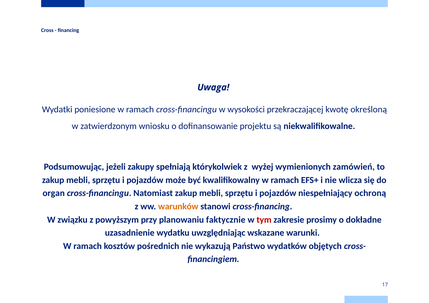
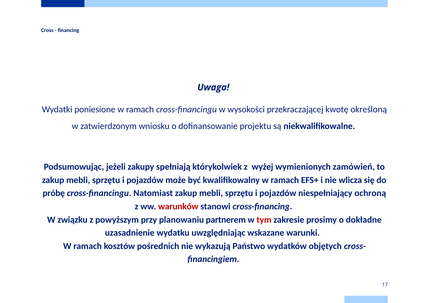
organ: organ -> próbę (54, 193)
warunków colour: orange -> red (178, 207)
faktycznie: faktycznie -> partnerem (226, 220)
